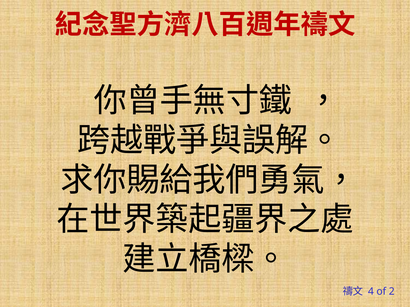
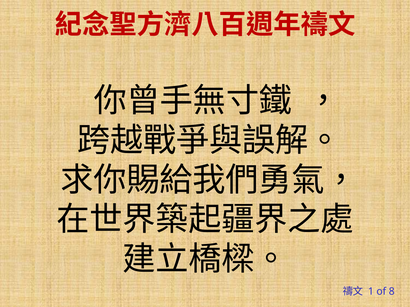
4: 4 -> 1 (371, 292)
2: 2 -> 8 (392, 292)
